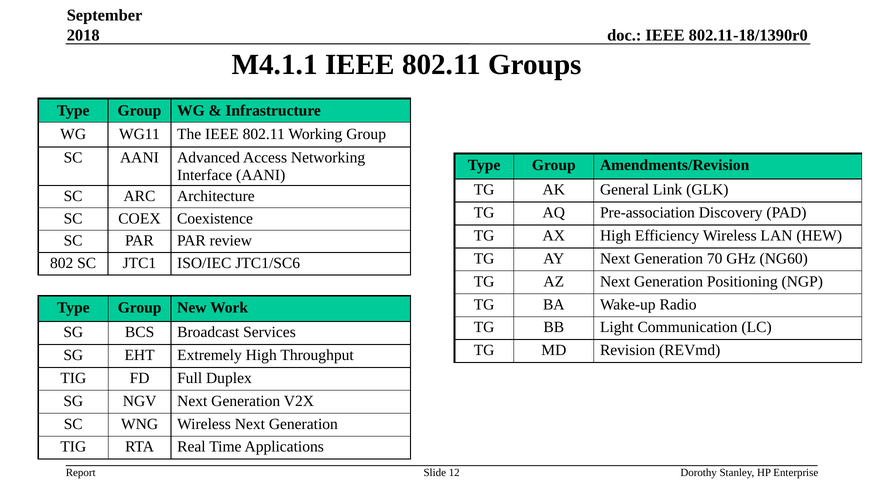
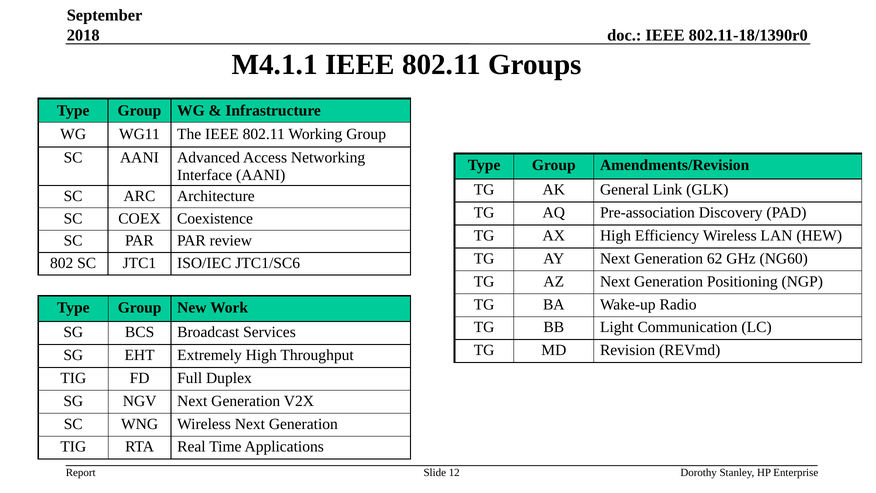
70: 70 -> 62 (715, 258)
